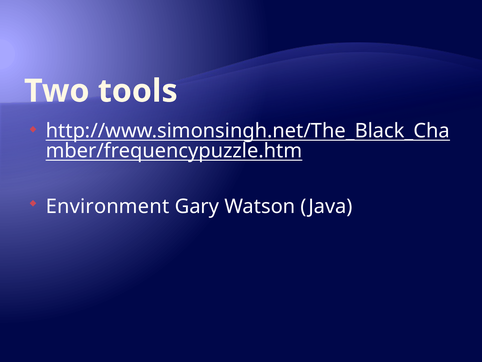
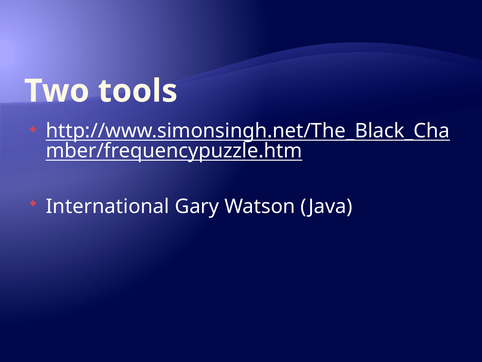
Environment: Environment -> International (108, 206)
